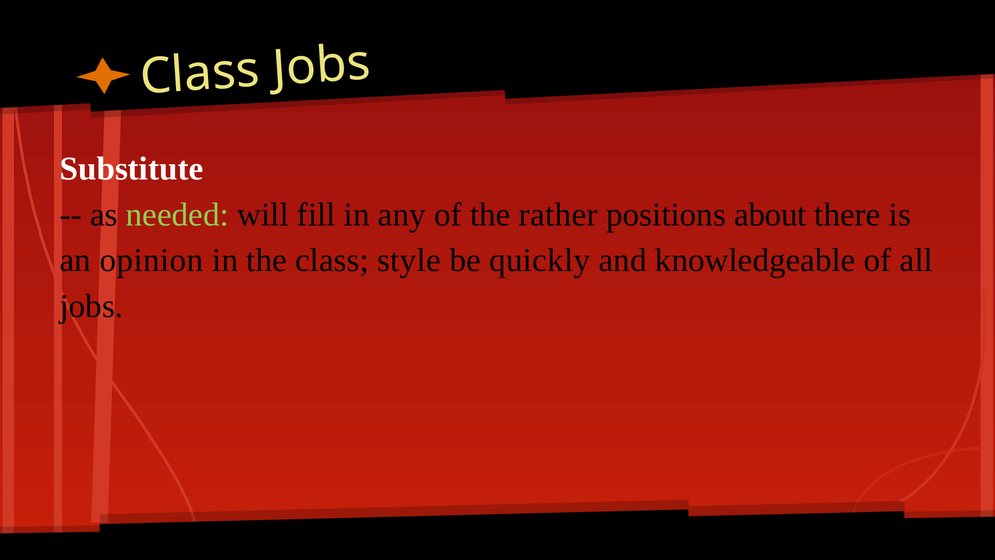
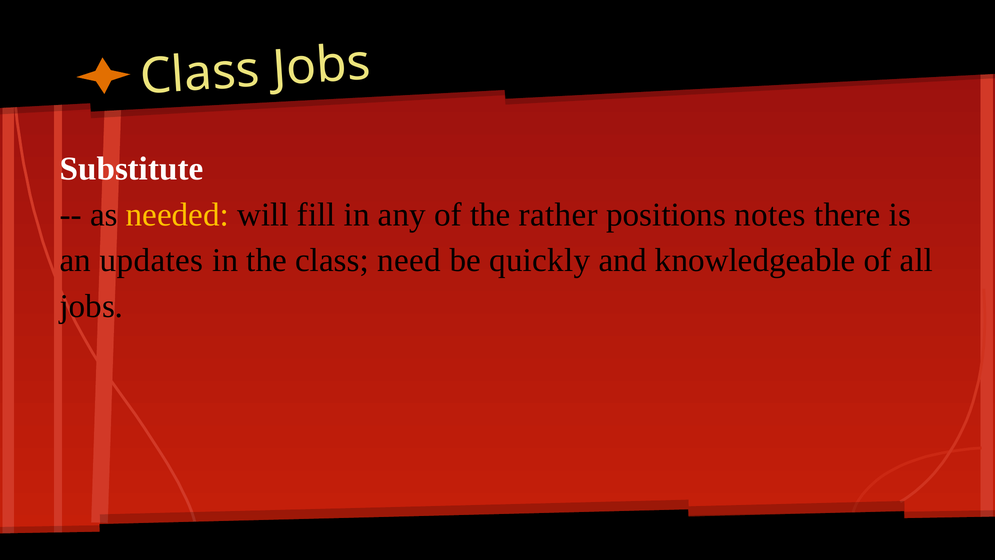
needed colour: light green -> yellow (177, 214)
about: about -> notes (770, 214)
opinion: opinion -> updates (151, 260)
style: style -> need (409, 260)
